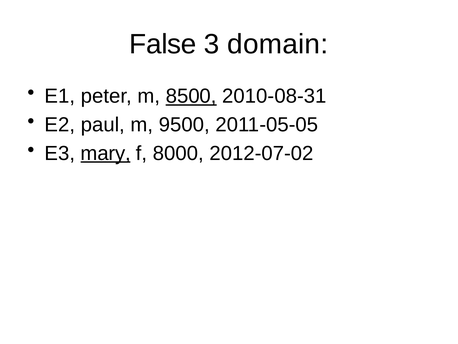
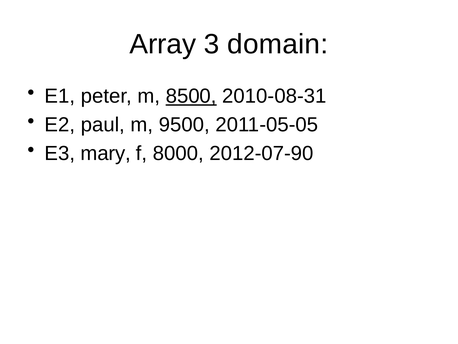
False: False -> Array (163, 44)
mary underline: present -> none (106, 153)
2012-07-02: 2012-07-02 -> 2012-07-90 (262, 153)
